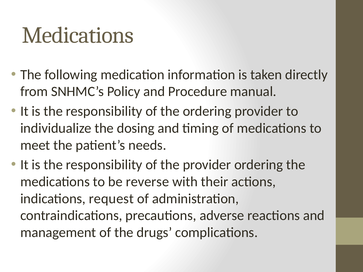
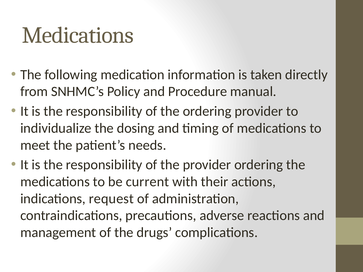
reverse: reverse -> current (147, 182)
